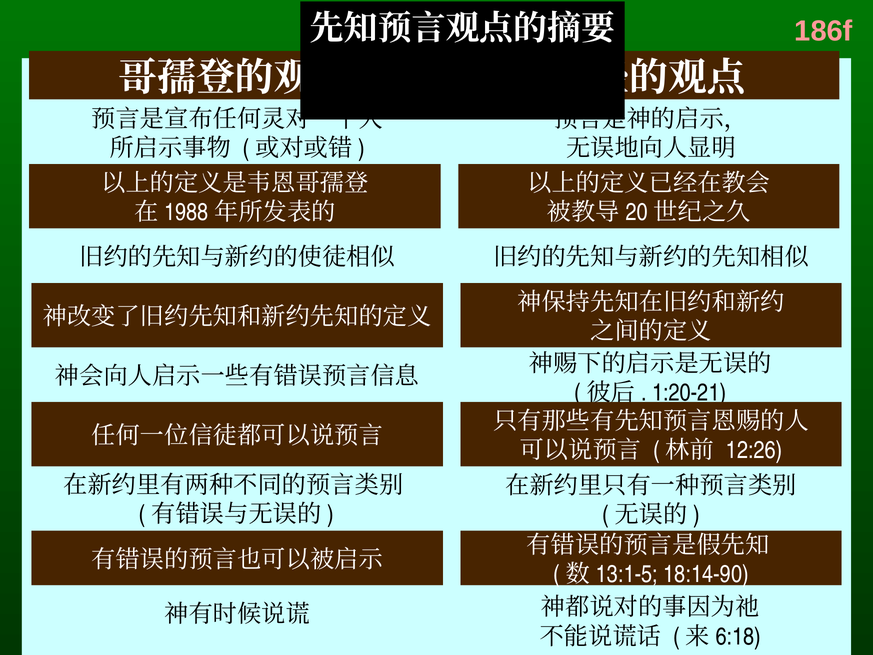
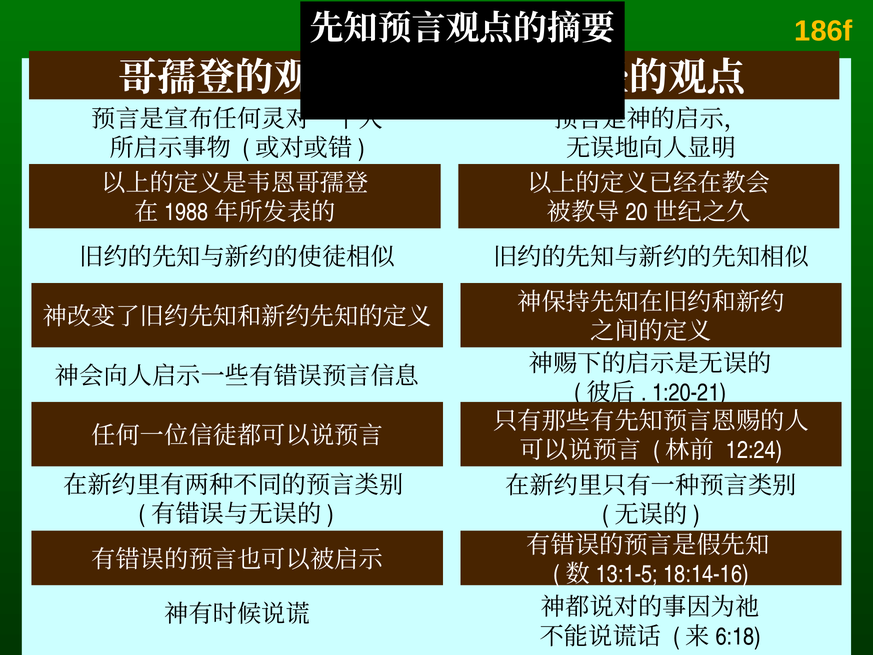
186f colour: pink -> yellow (824, 31)
12:26: 12:26 -> 12:24 (754, 450)
18:14-90: 18:14-90 -> 18:14-16 (706, 574)
